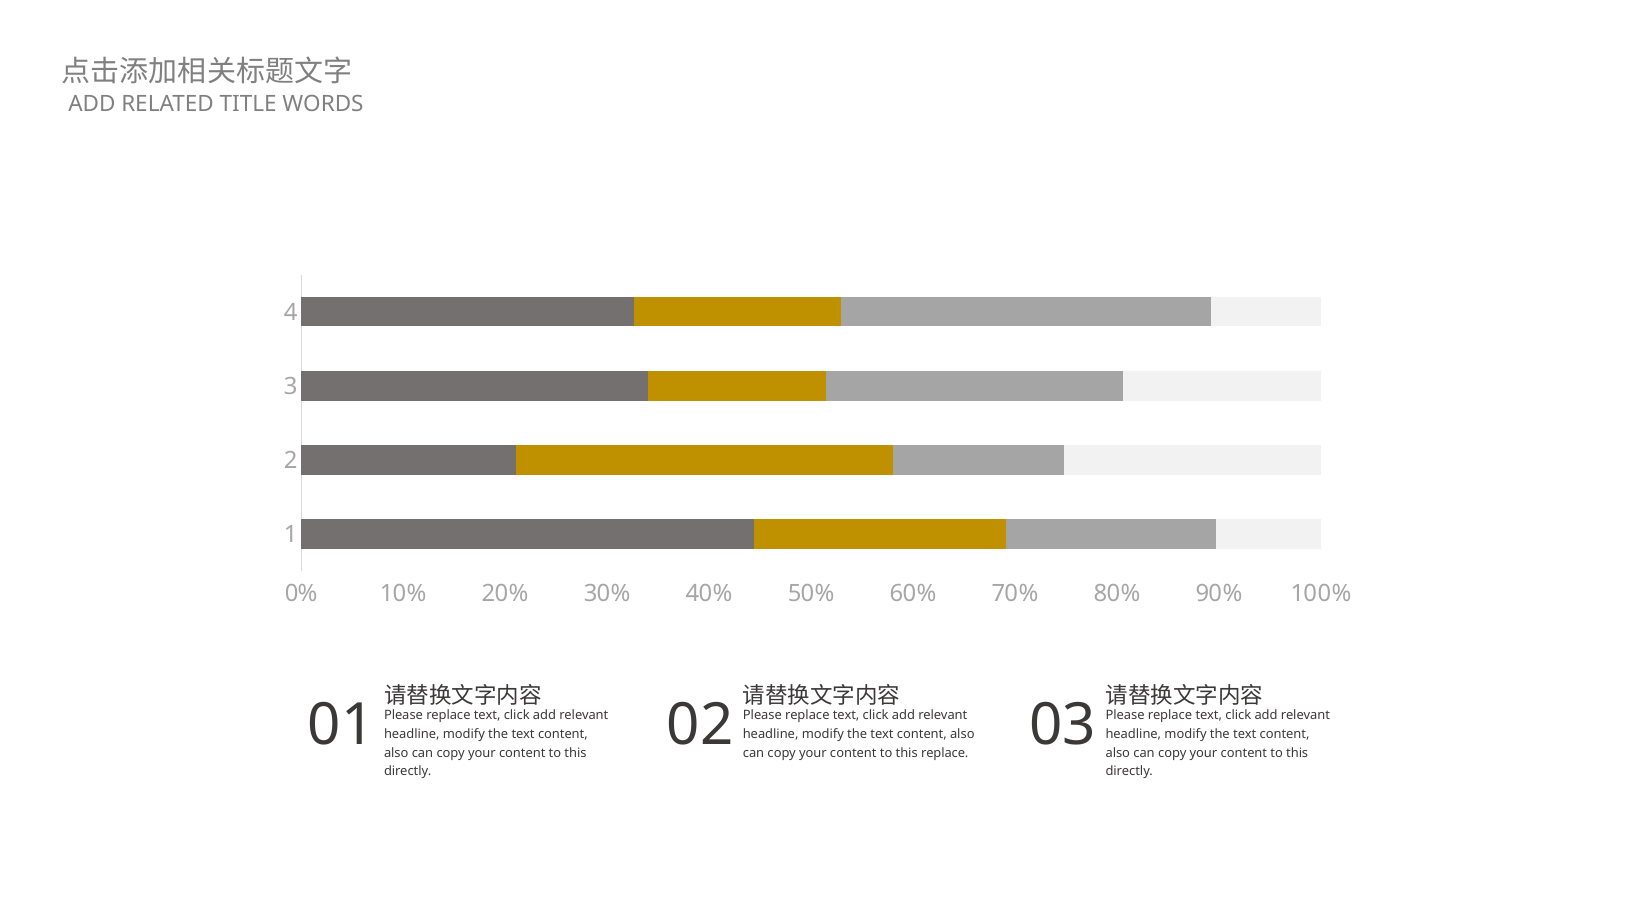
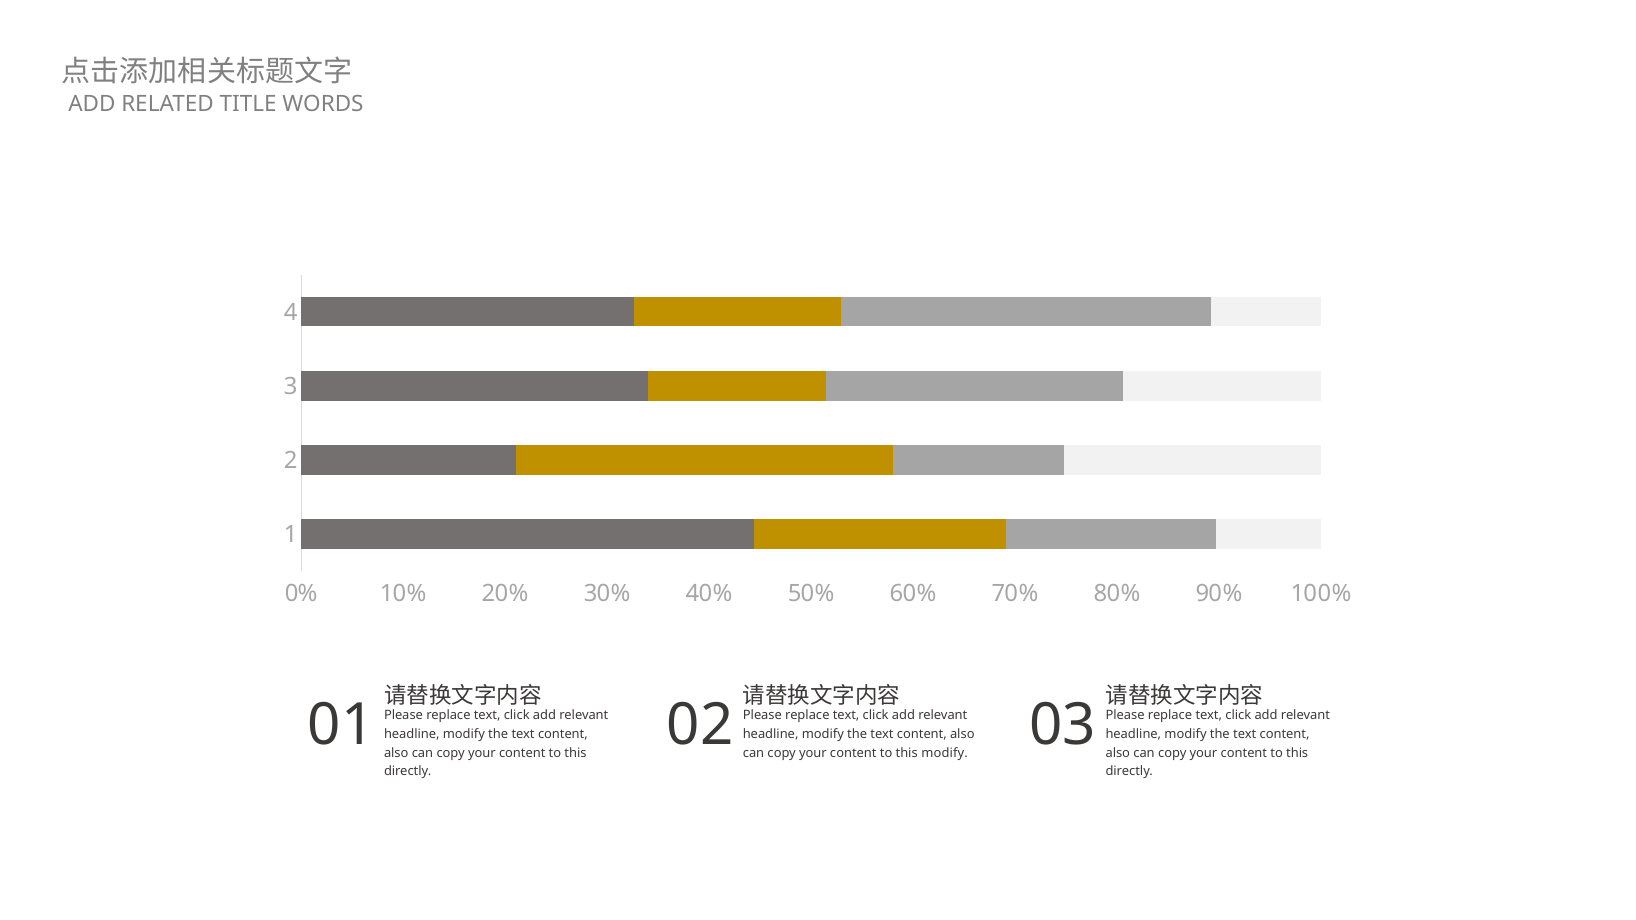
this replace: replace -> modify (945, 753)
